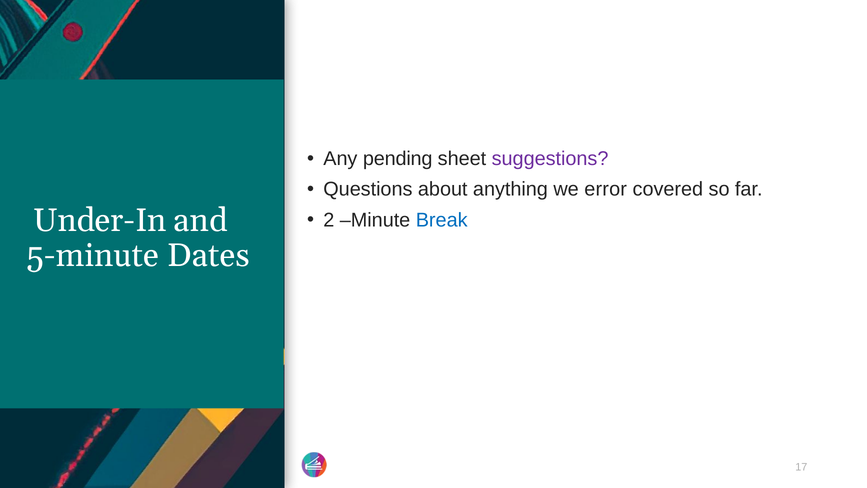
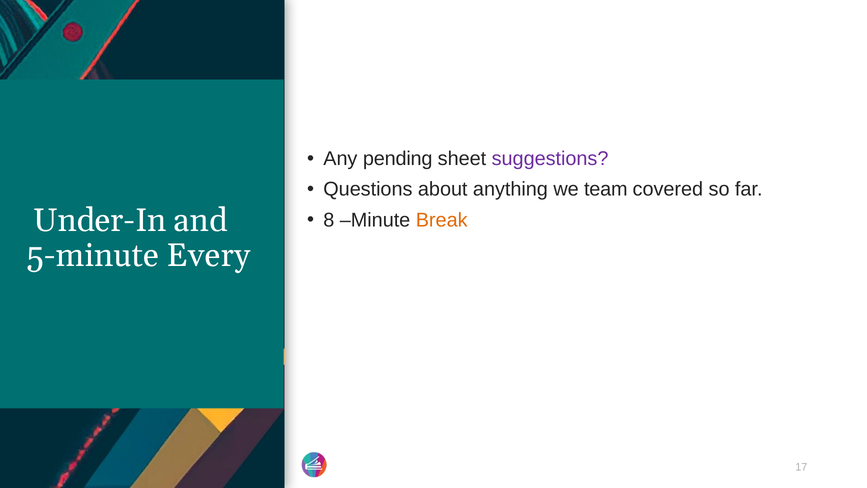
error: error -> team (606, 189)
2: 2 -> 8 (329, 220)
Break colour: blue -> orange (442, 220)
Dates: Dates -> Every (209, 256)
